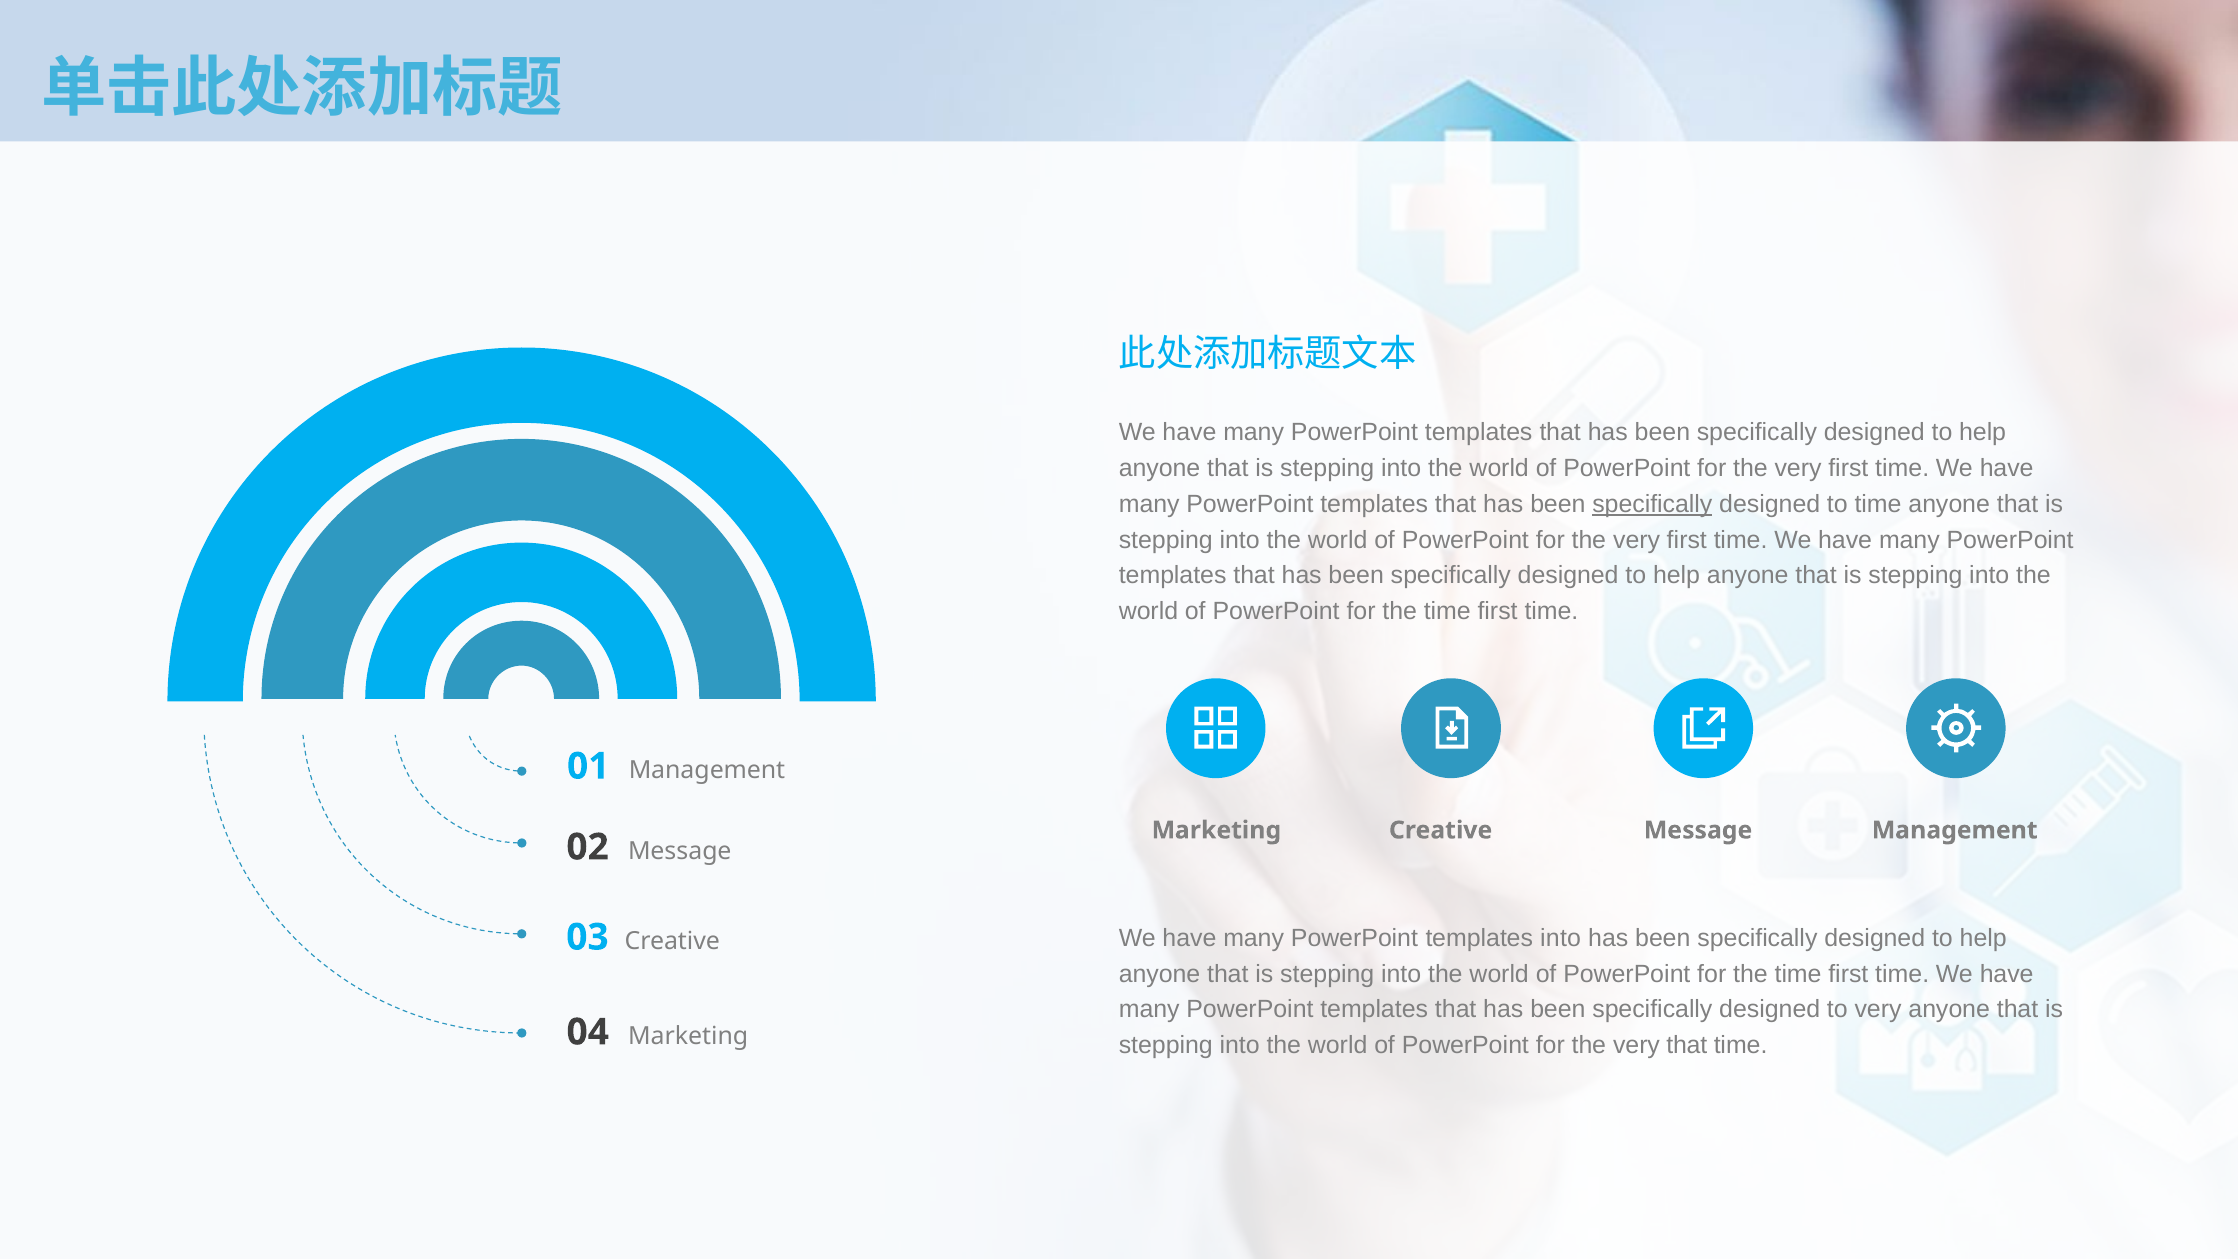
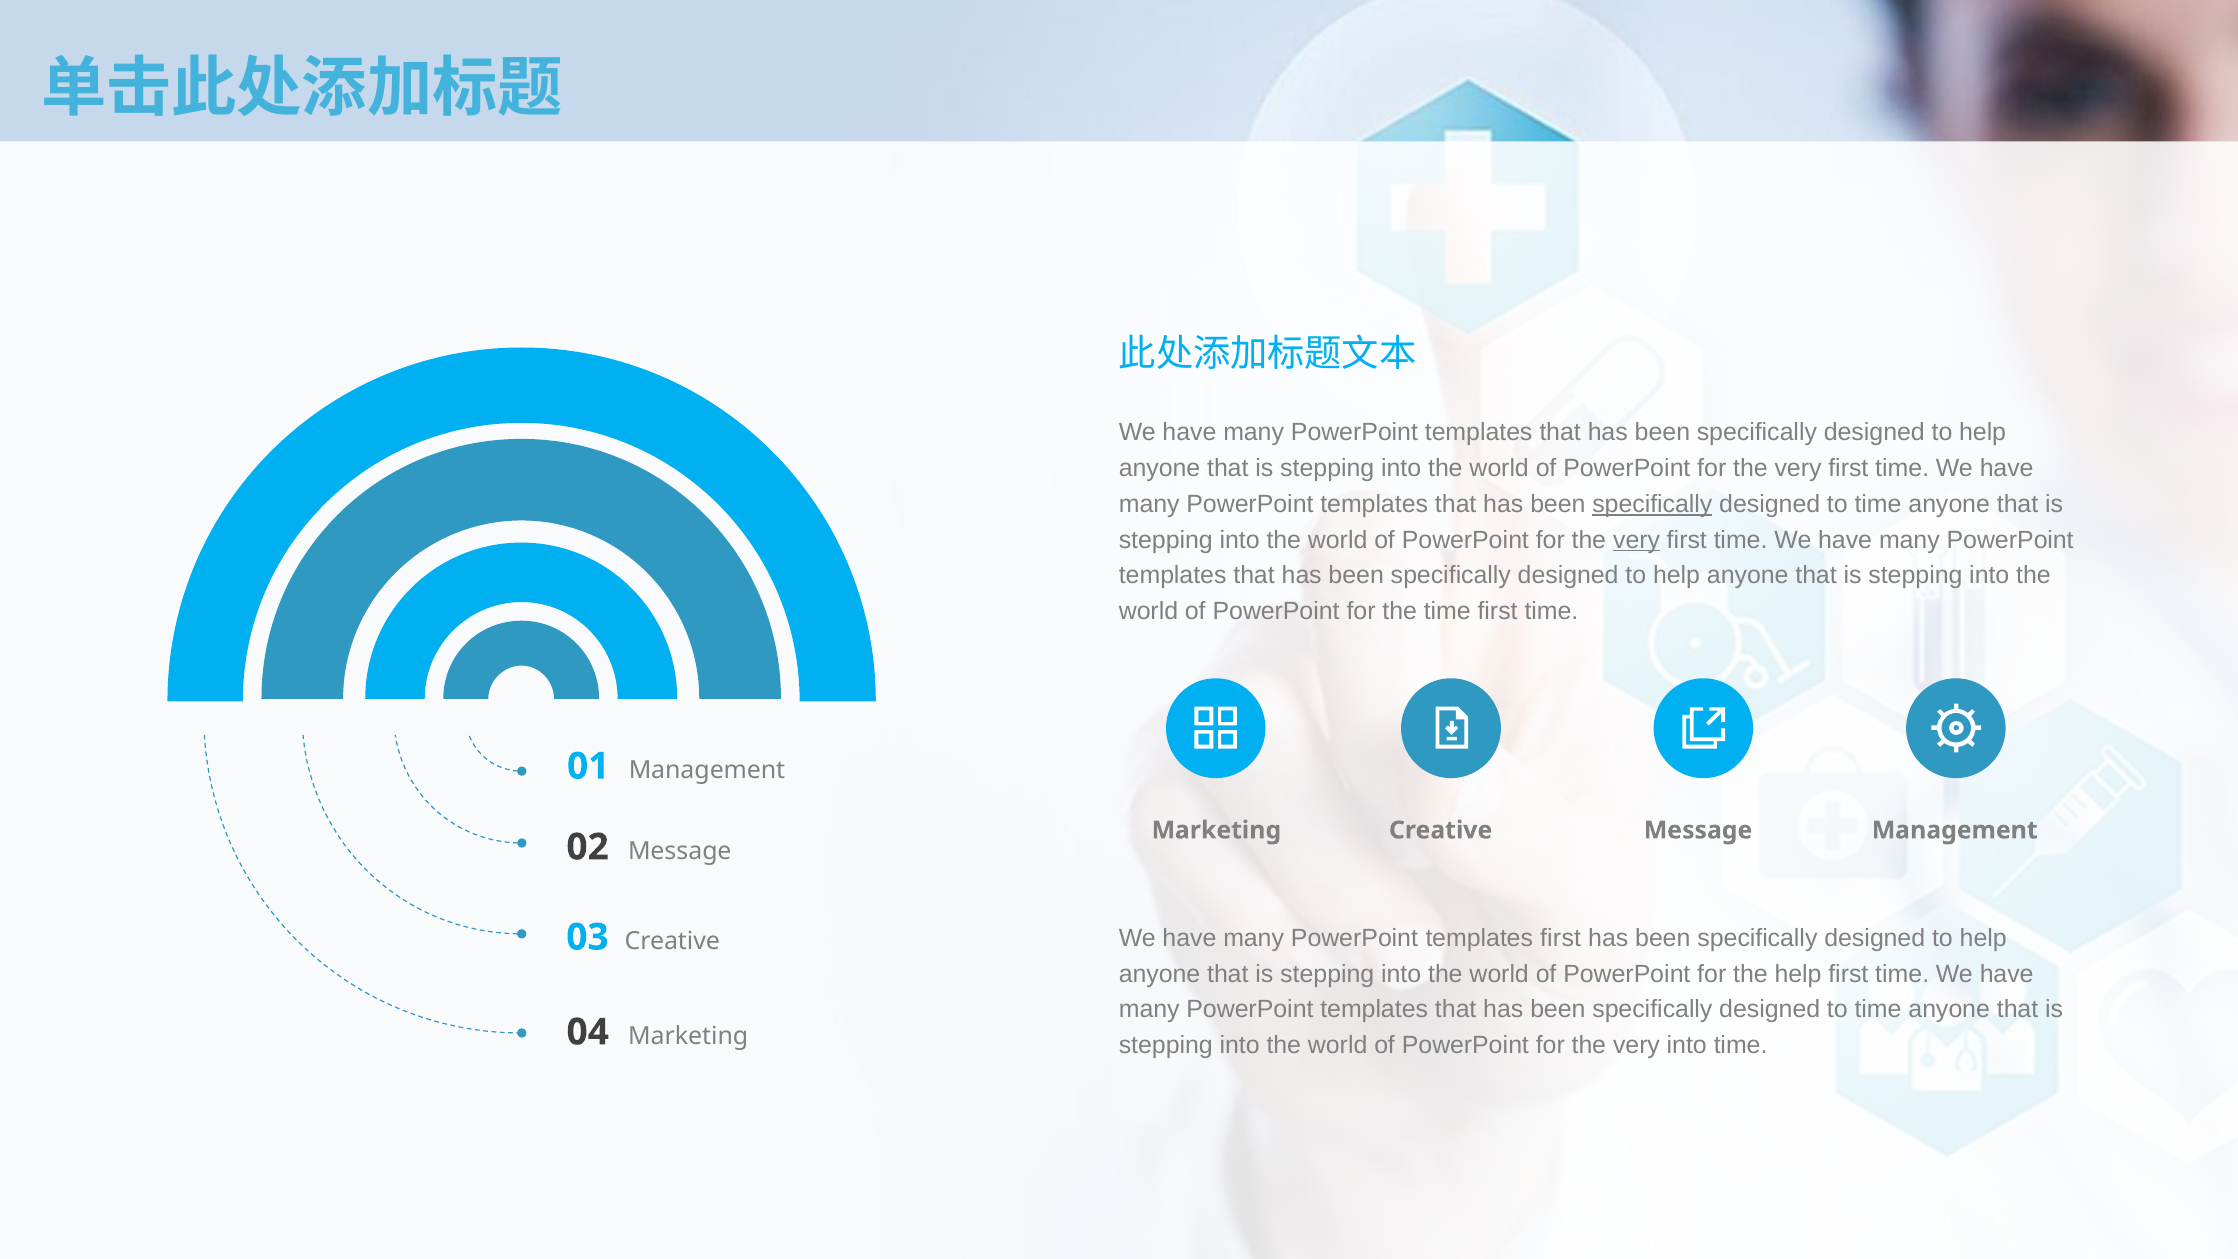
very underline: none -> present (1637, 540)
templates into: into -> first (1561, 938)
time: time -> help (1798, 974)
very: very -> time (1878, 1010)
very that: that -> into (1687, 1045)
